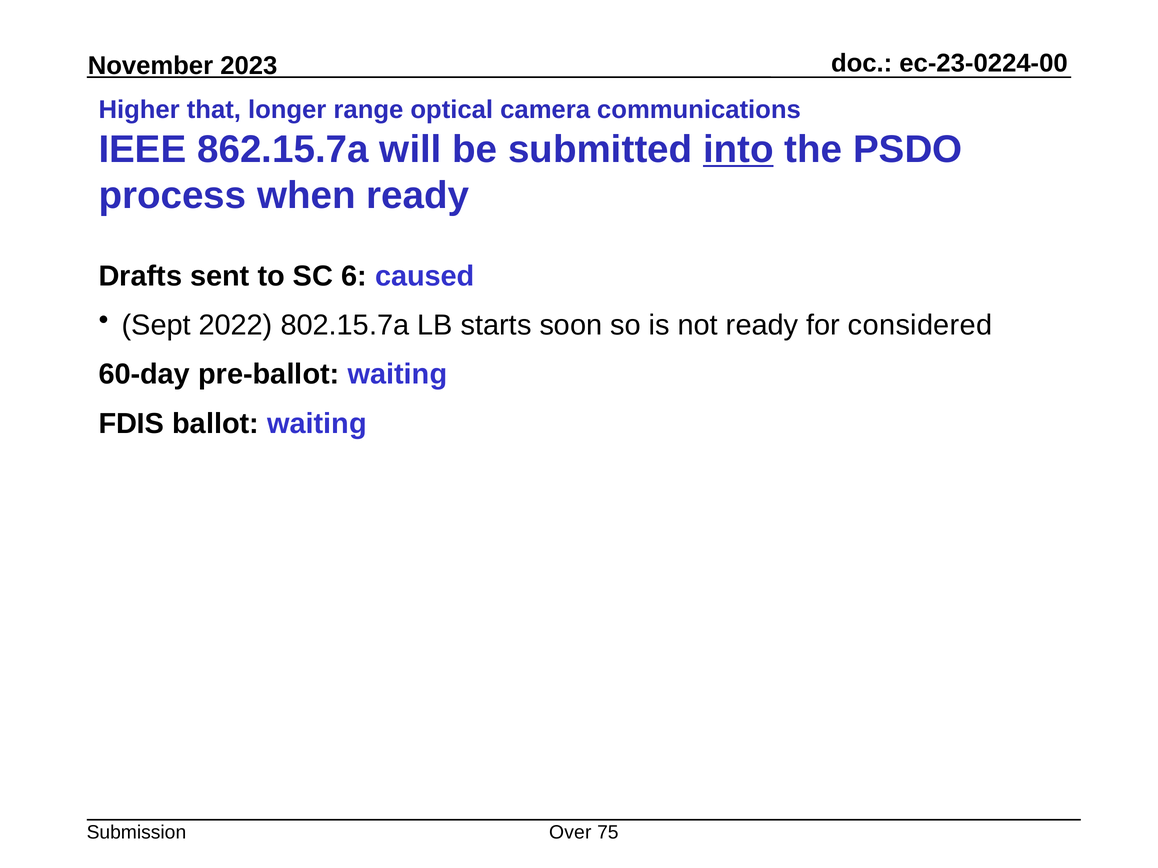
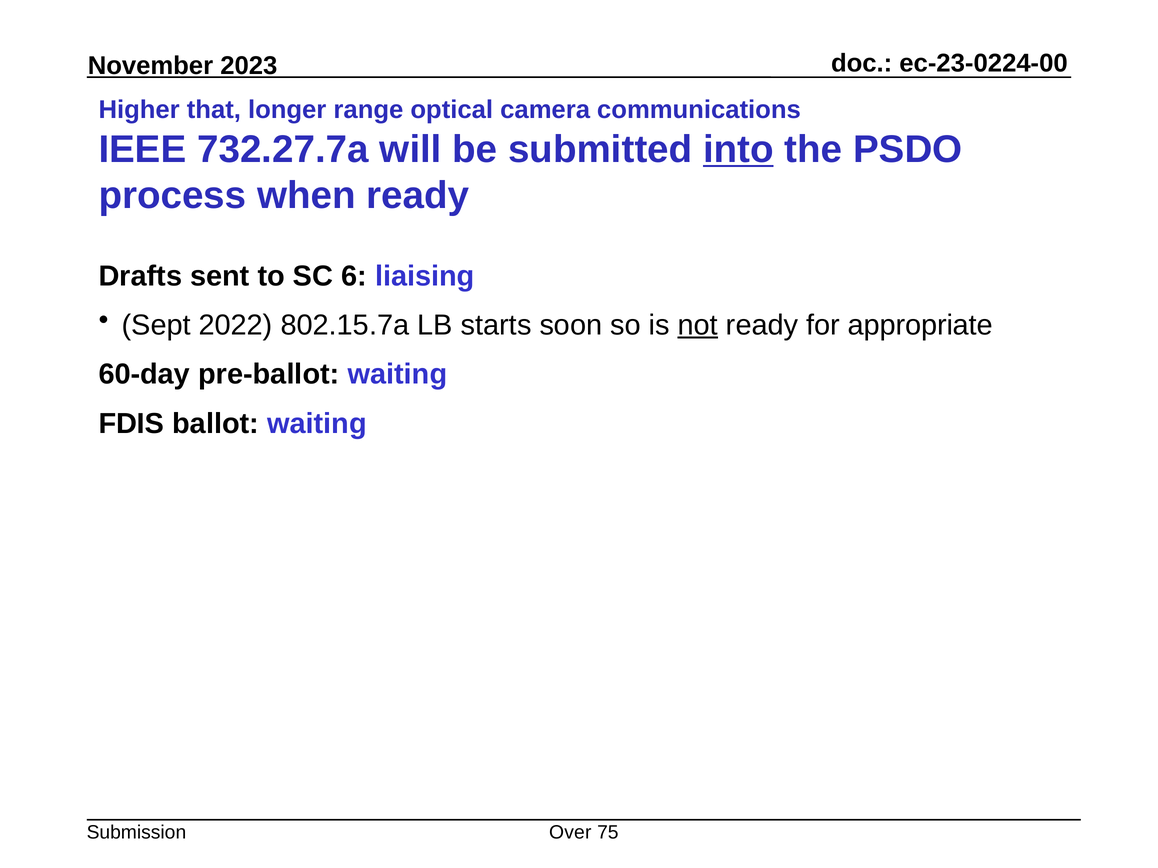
862.15.7a: 862.15.7a -> 732.27.7a (283, 149)
caused: caused -> liaising (425, 276)
not underline: none -> present (698, 325)
considered: considered -> appropriate (920, 325)
